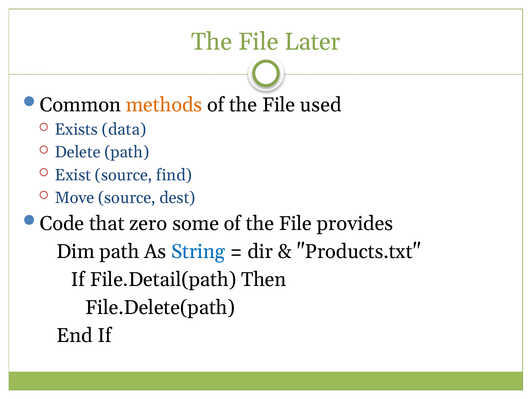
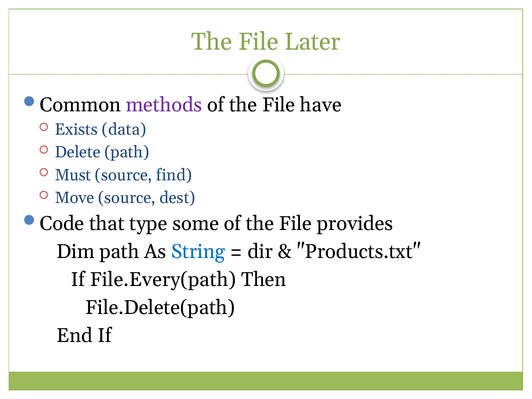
methods colour: orange -> purple (164, 105)
used: used -> have (321, 105)
Exist: Exist -> Must (73, 175)
zero: zero -> type (148, 224)
File.Detail(path: File.Detail(path -> File.Every(path (163, 280)
